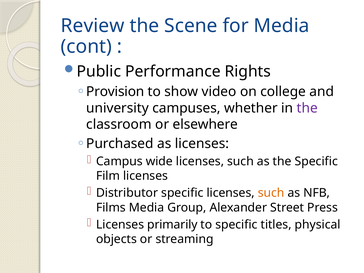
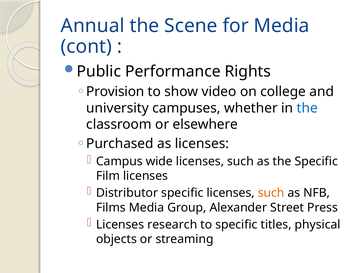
Review: Review -> Annual (93, 26)
the colour: purple -> blue (307, 108)
primarily: primarily -> research (172, 224)
